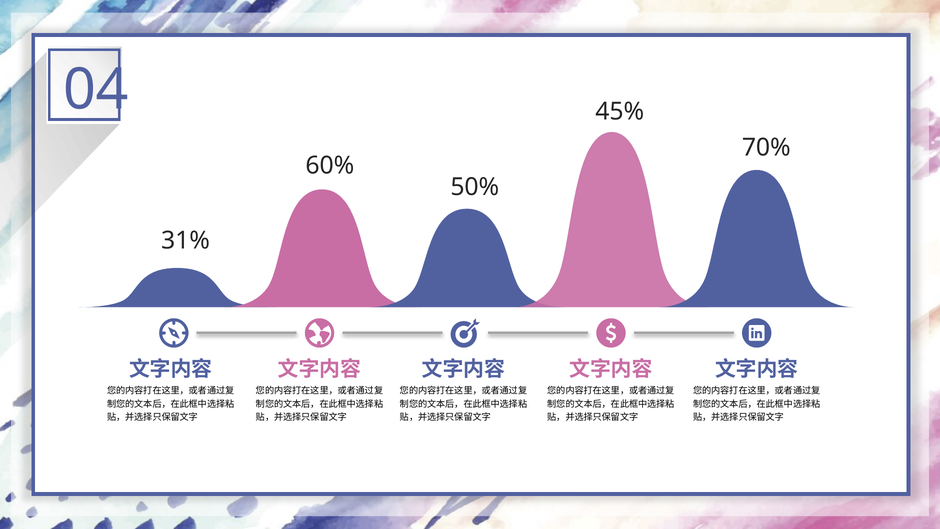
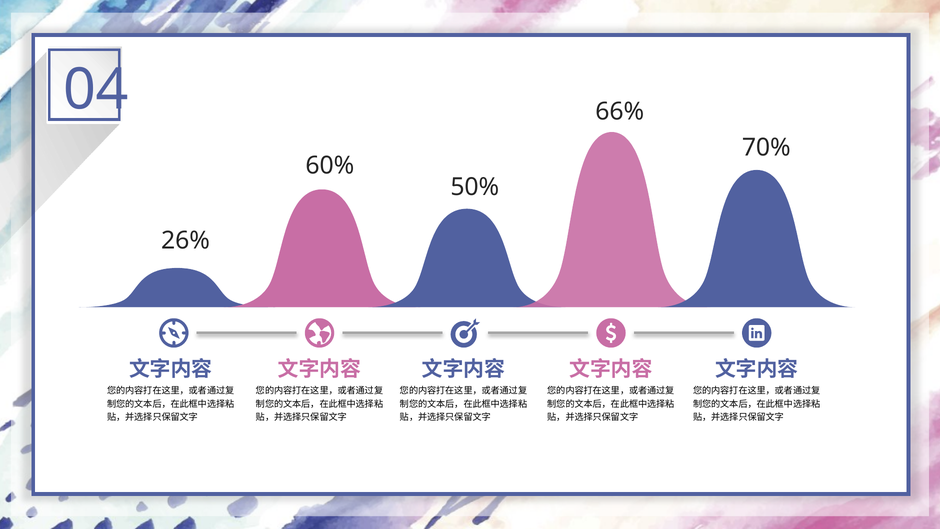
45%: 45% -> 66% (620, 111)
31%: 31% -> 26% (185, 240)
